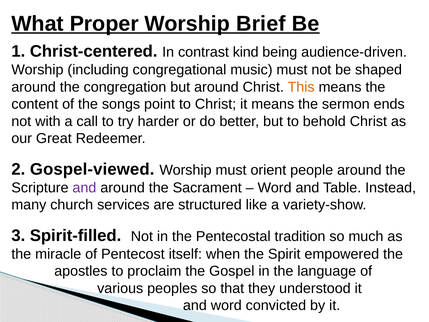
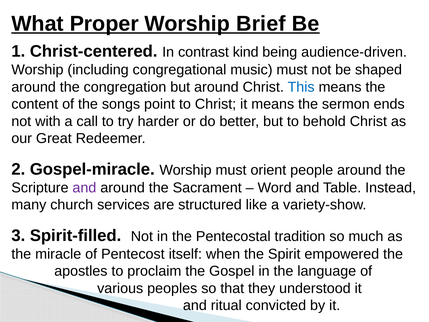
This colour: orange -> blue (301, 87)
Gospel-viewed: Gospel-viewed -> Gospel-miracle (92, 169)
and word: word -> ritual (226, 305)
